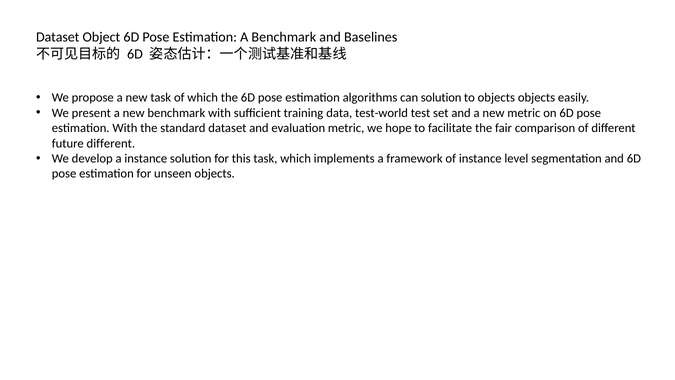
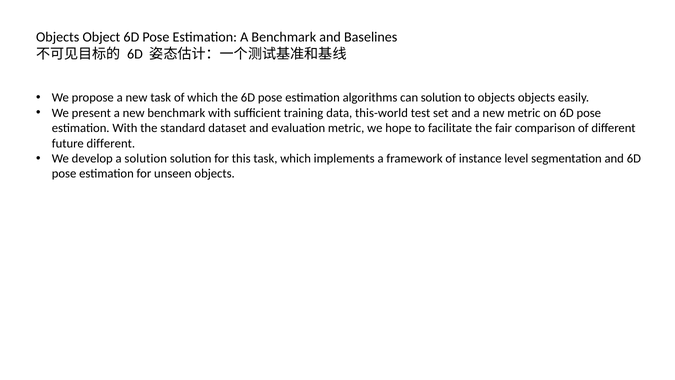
Dataset: Dataset -> Objects (58, 37)
test-world: test-world -> this-world (381, 113)
a instance: instance -> solution (146, 158)
